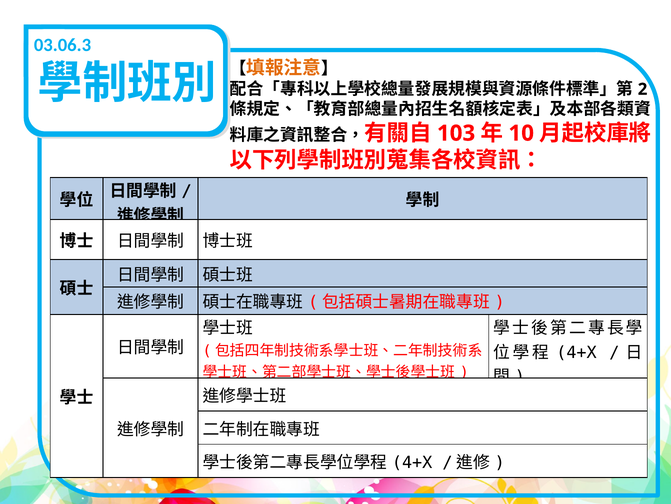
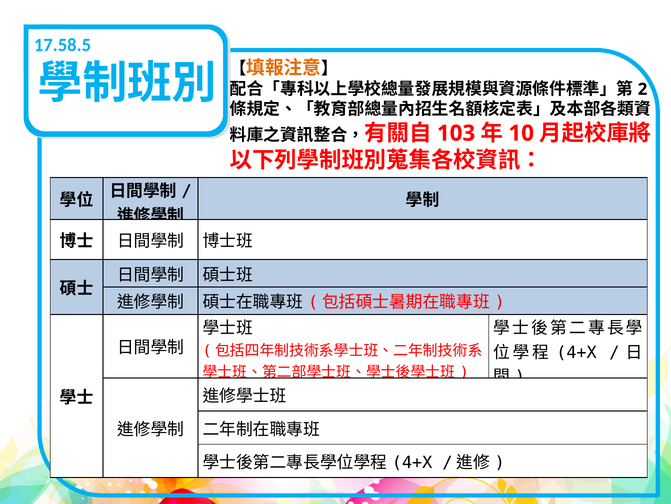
03.06.3: 03.06.3 -> 17.58.5 (62, 45)
